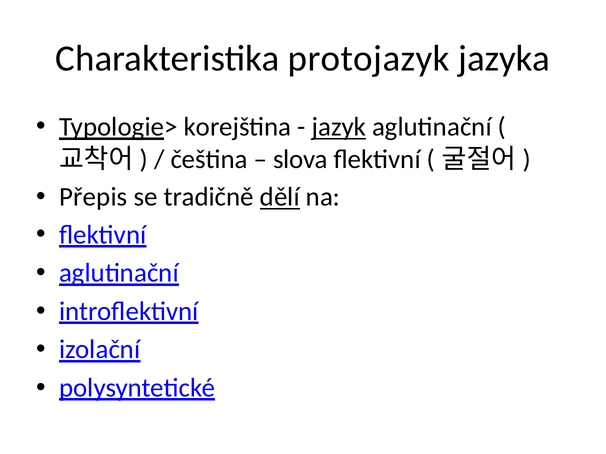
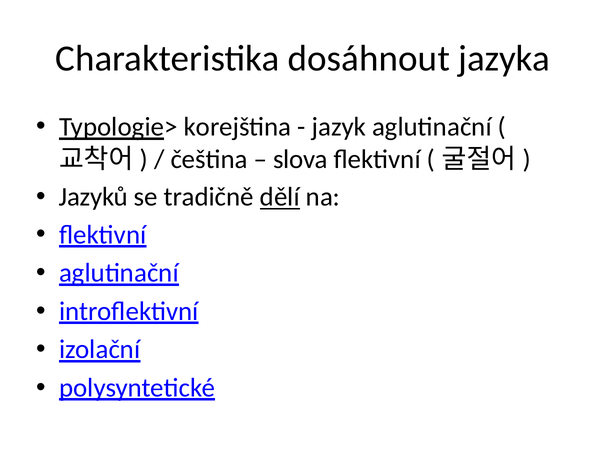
protojazyk: protojazyk -> dosáhnout (369, 59)
jazyk underline: present -> none (339, 127)
Přepis: Přepis -> Jazyků (93, 197)
